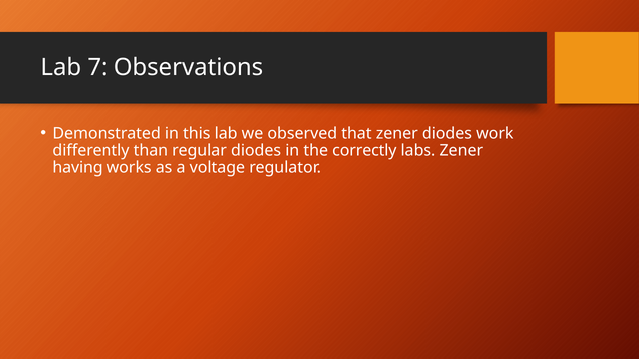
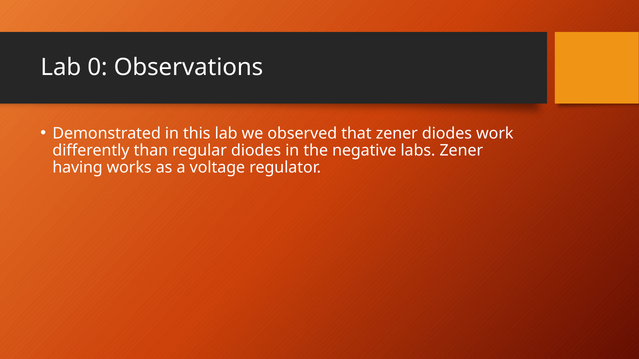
7: 7 -> 0 (97, 68)
correctly: correctly -> negative (364, 151)
